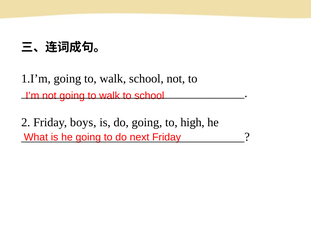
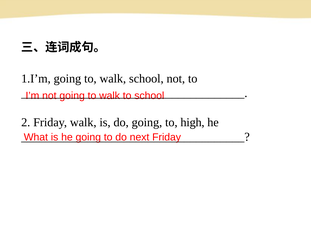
Friday boys: boys -> walk (83, 122)
